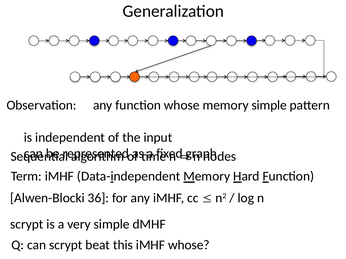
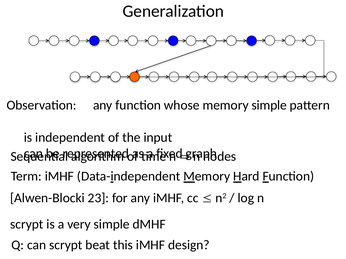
36: 36 -> 23 (98, 198)
iMHF whose: whose -> design (189, 245)
